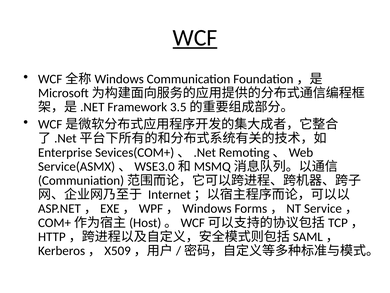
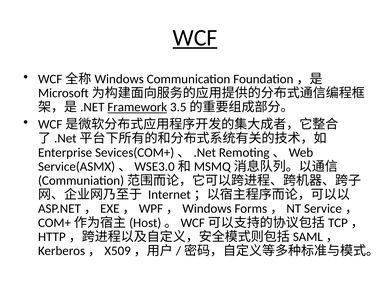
Framework underline: none -> present (137, 107)
